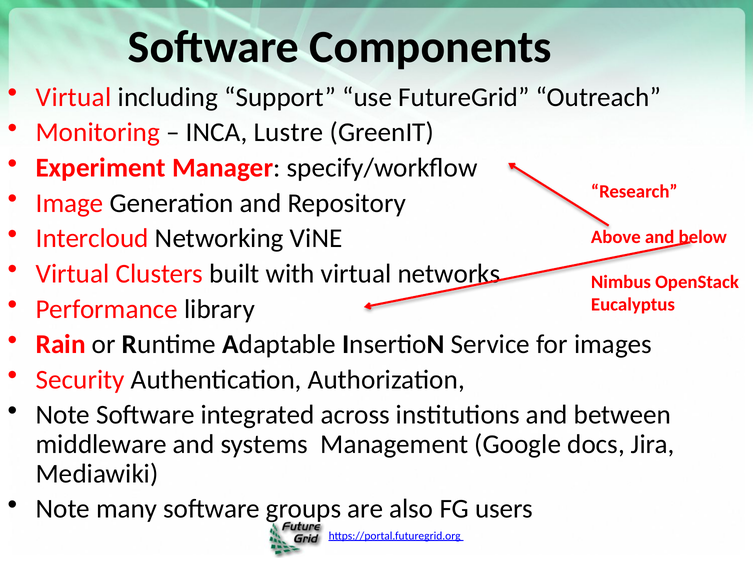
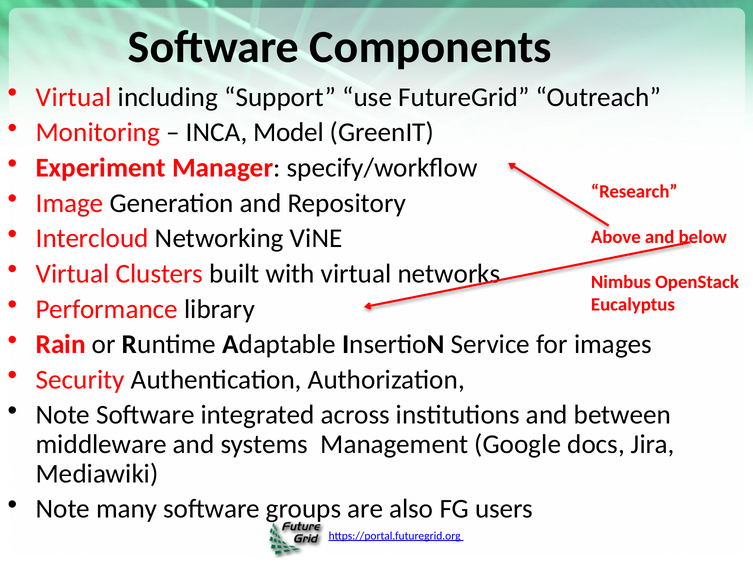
Lustre: Lustre -> Model (289, 133)
